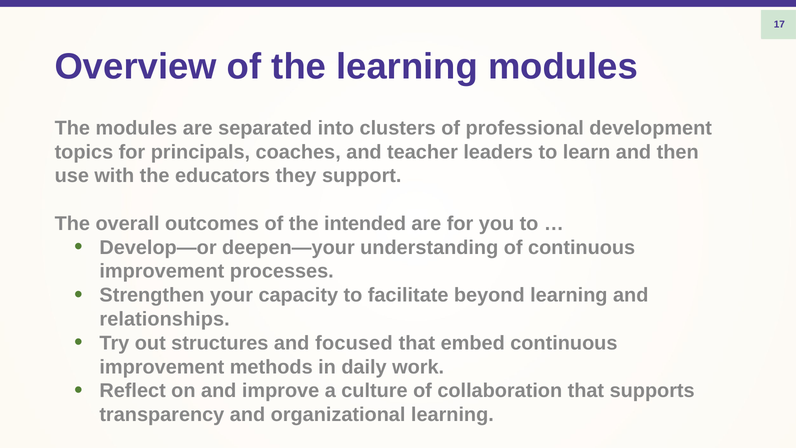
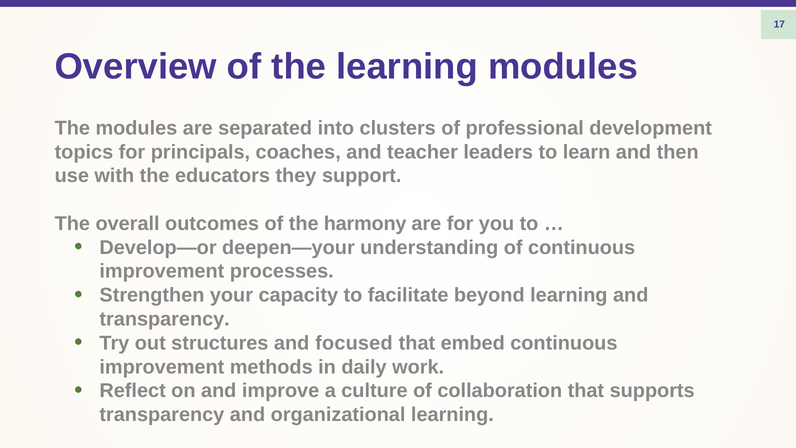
intended: intended -> harmony (365, 224)
relationships: relationships -> transparency (165, 319)
